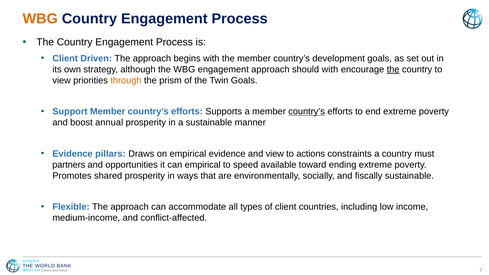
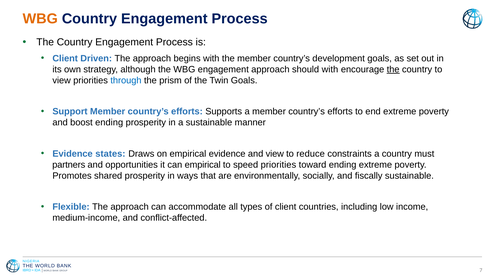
through colour: orange -> blue (126, 80)
country’s underline: present -> none (307, 112)
boost annual: annual -> ending (109, 123)
pillars: pillars -> states (110, 154)
actions: actions -> reduce (311, 154)
speed available: available -> priorities (278, 165)
